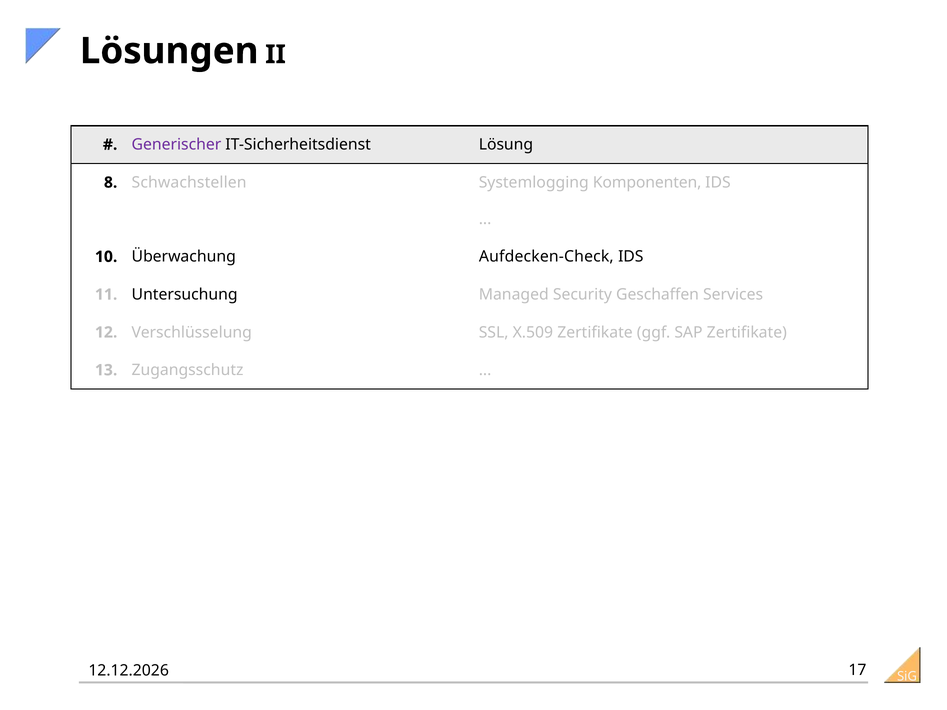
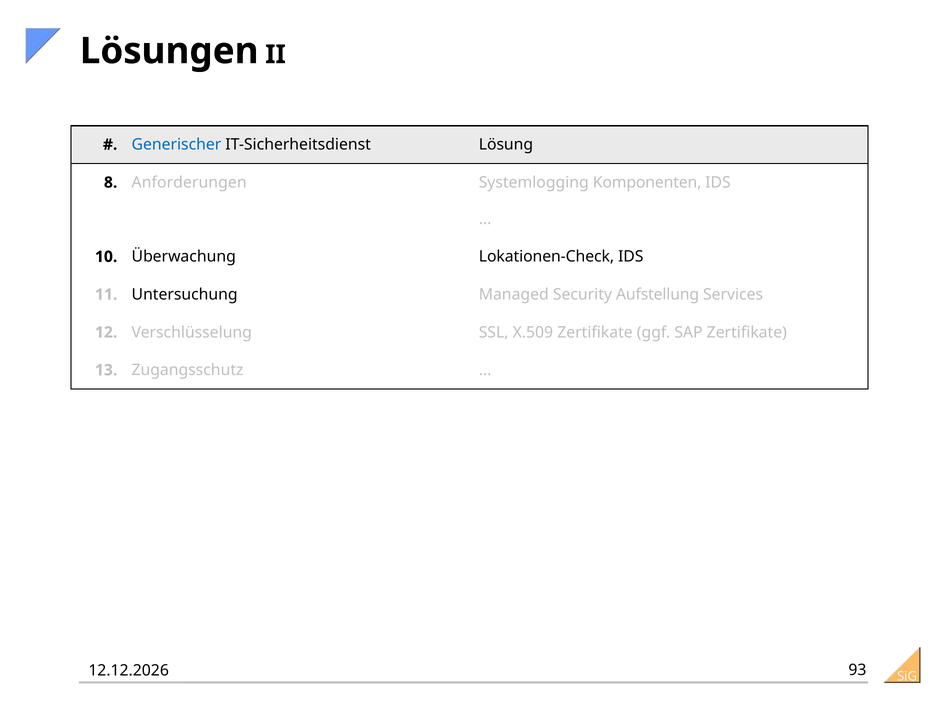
Generischer colour: purple -> blue (176, 145)
Schwachstellen: Schwachstellen -> Anforderungen (189, 183)
Aufdecken-Check: Aufdecken-Check -> Lokationen-Check (546, 257)
Geschaffen: Geschaffen -> Aufstellung (658, 295)
17: 17 -> 93 (858, 670)
